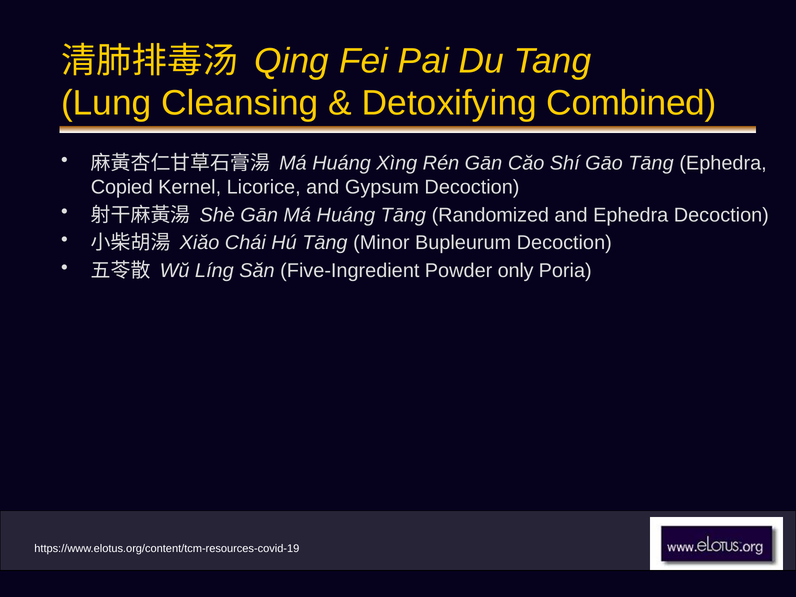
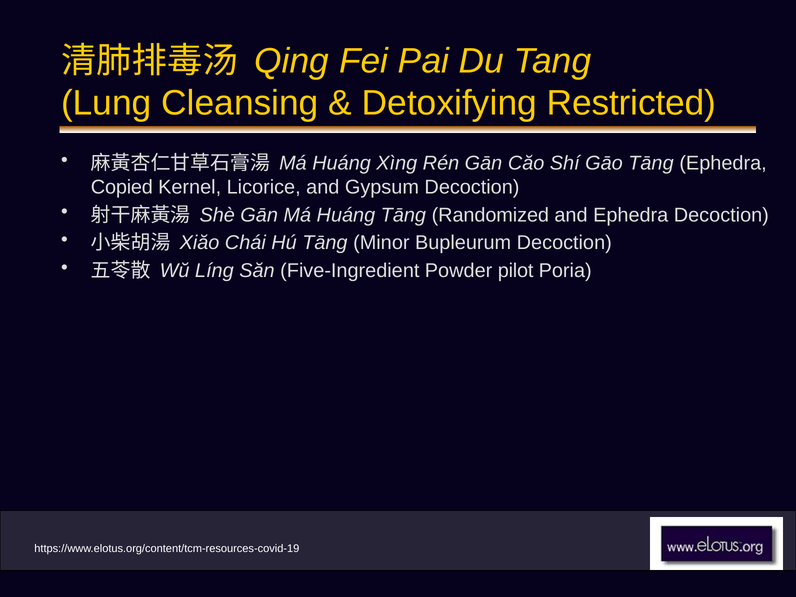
Combined: Combined -> Restricted (631, 103)
only: only -> pilot (516, 271)
